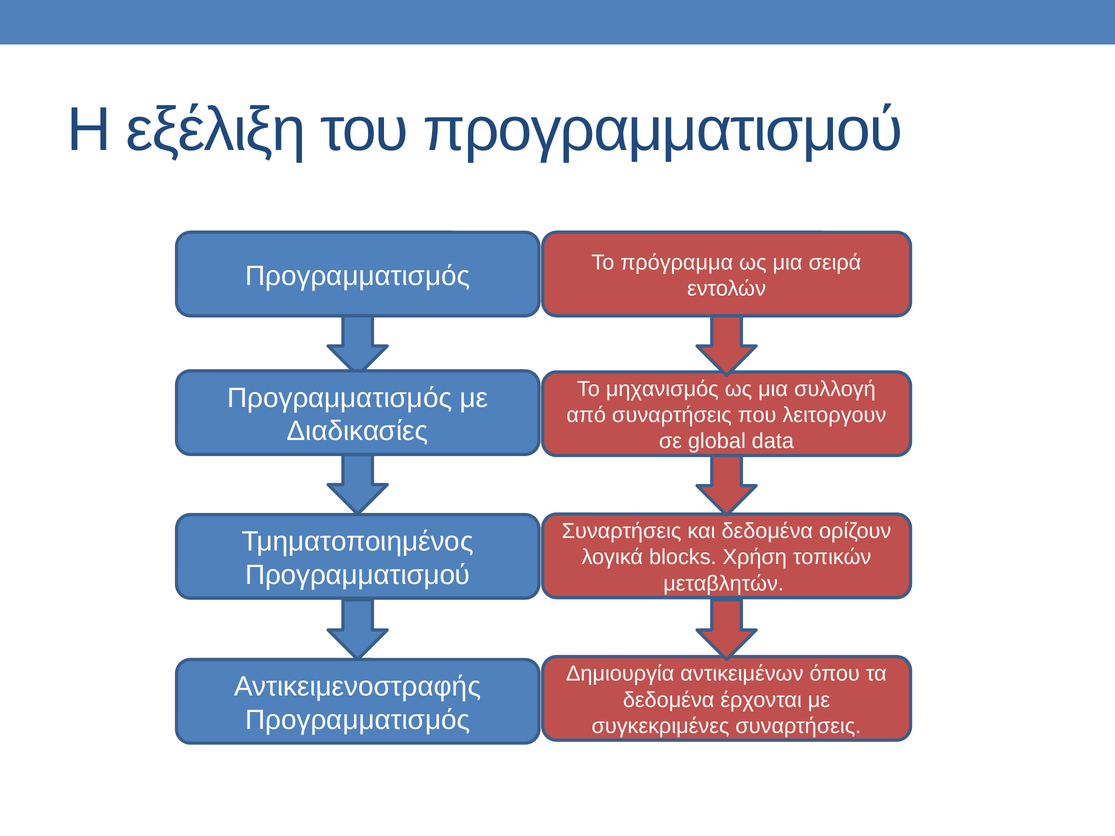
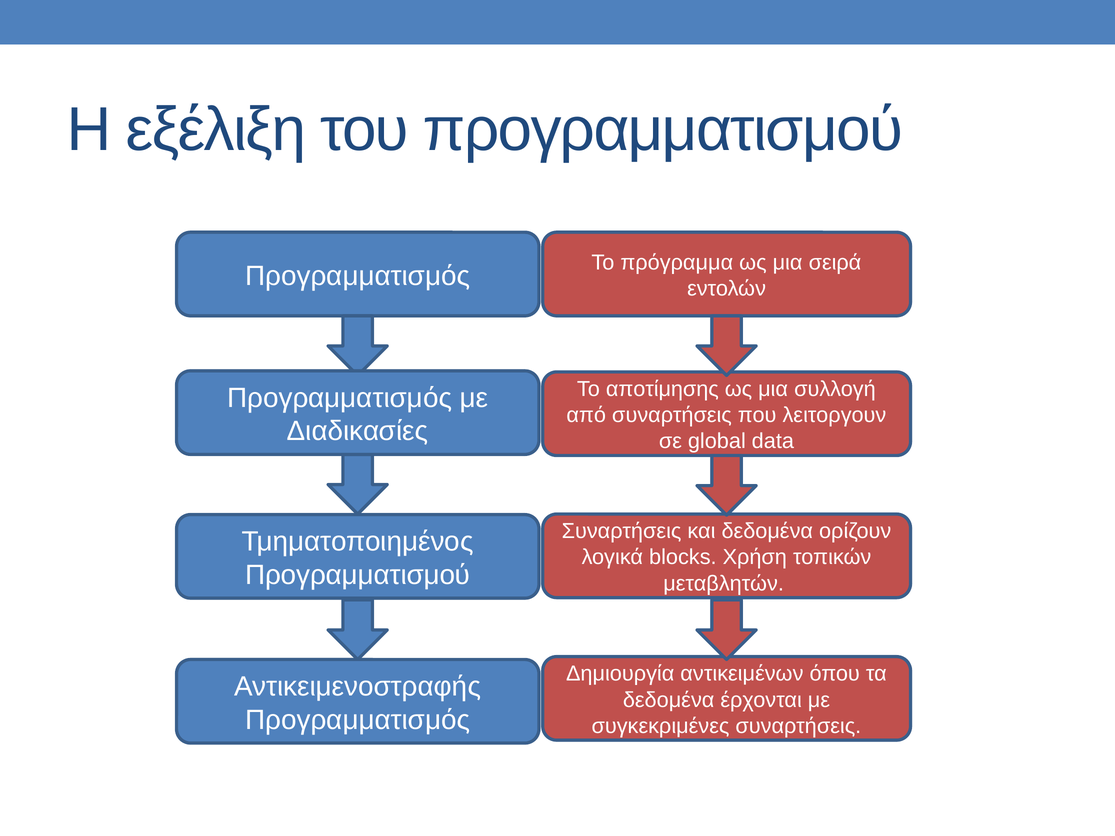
μηχανισμός: μηχανισμός -> αποτίμησης (662, 389)
